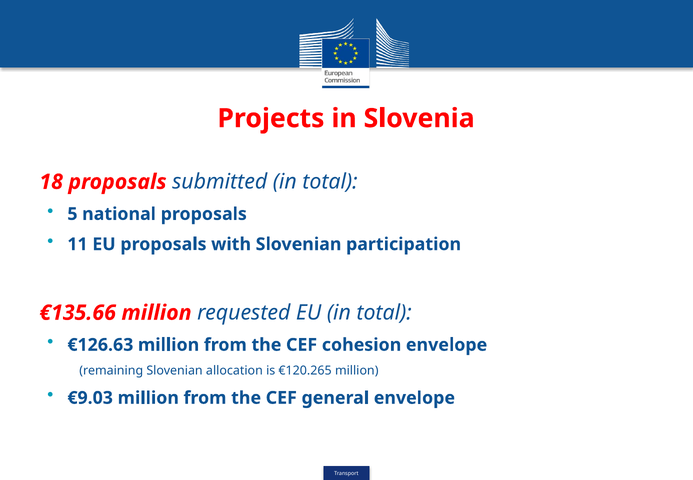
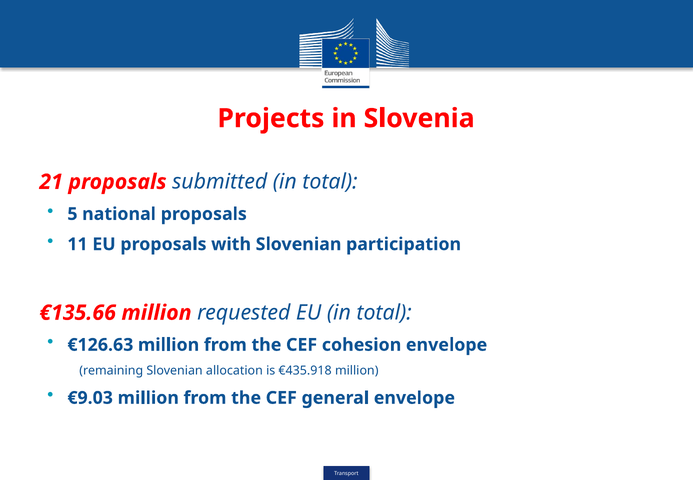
18: 18 -> 21 (51, 182)
€120.265: €120.265 -> €435.918 (305, 370)
